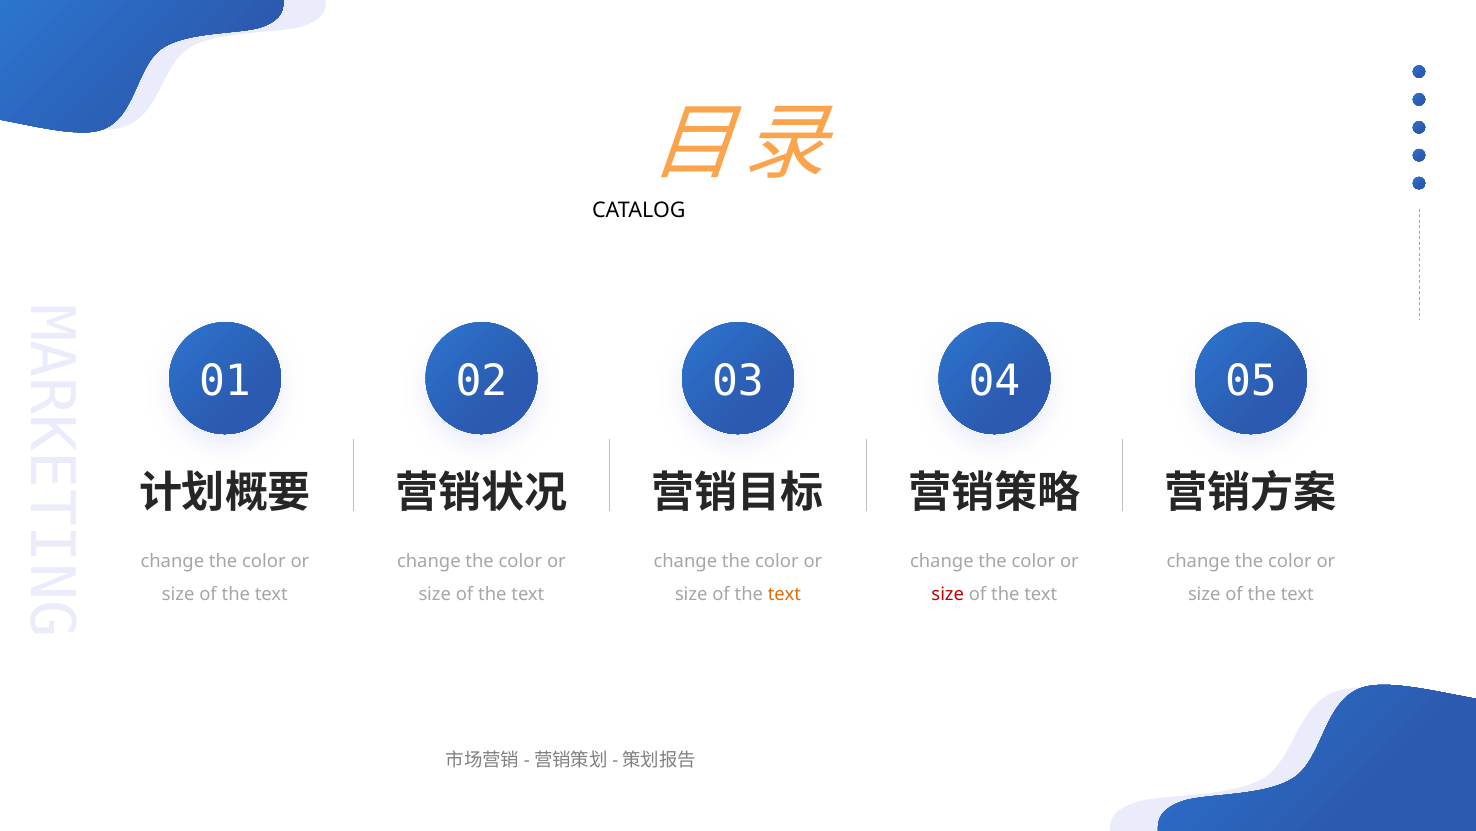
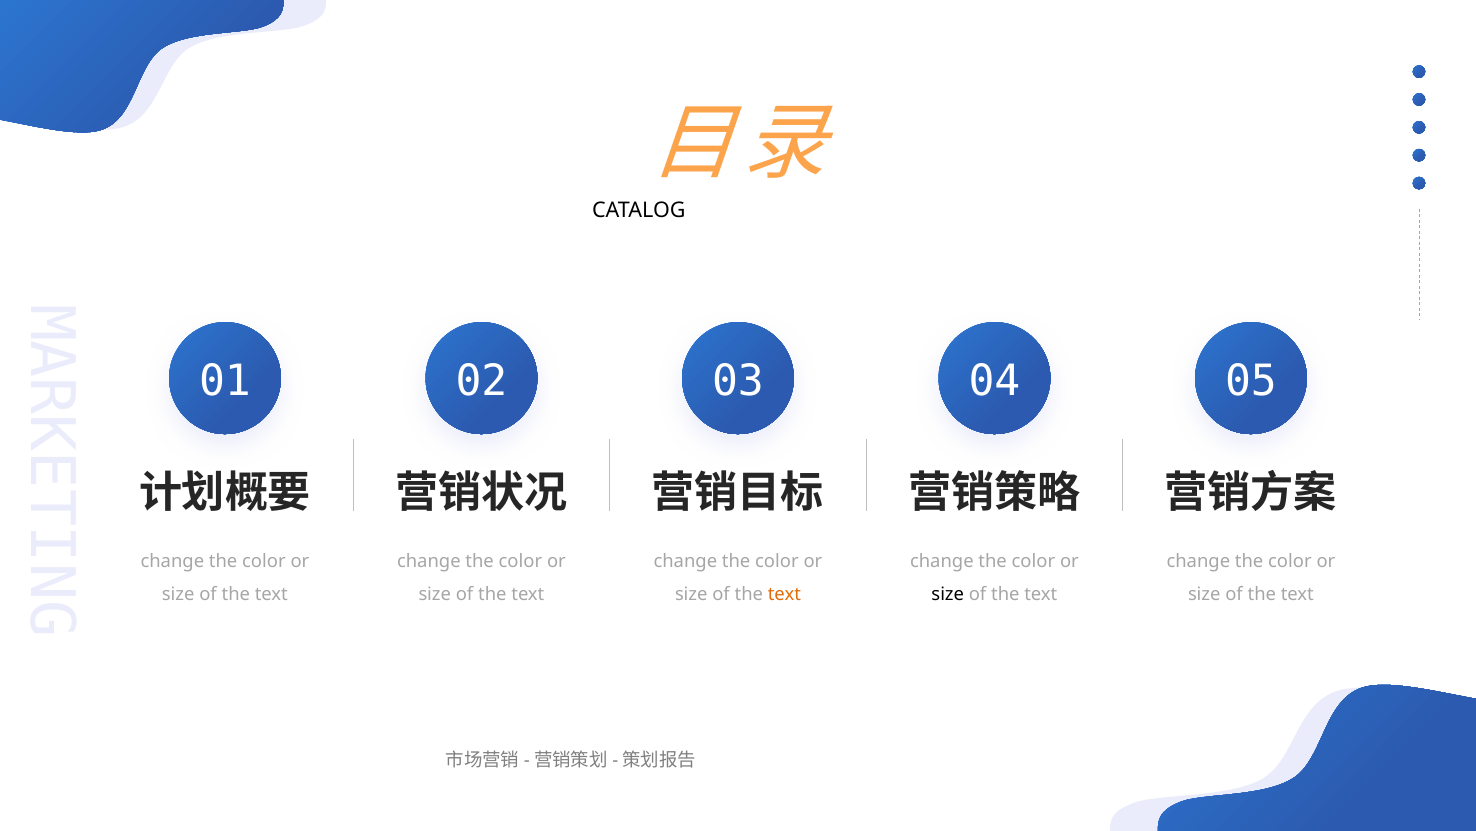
size colour: red -> black (948, 594)
